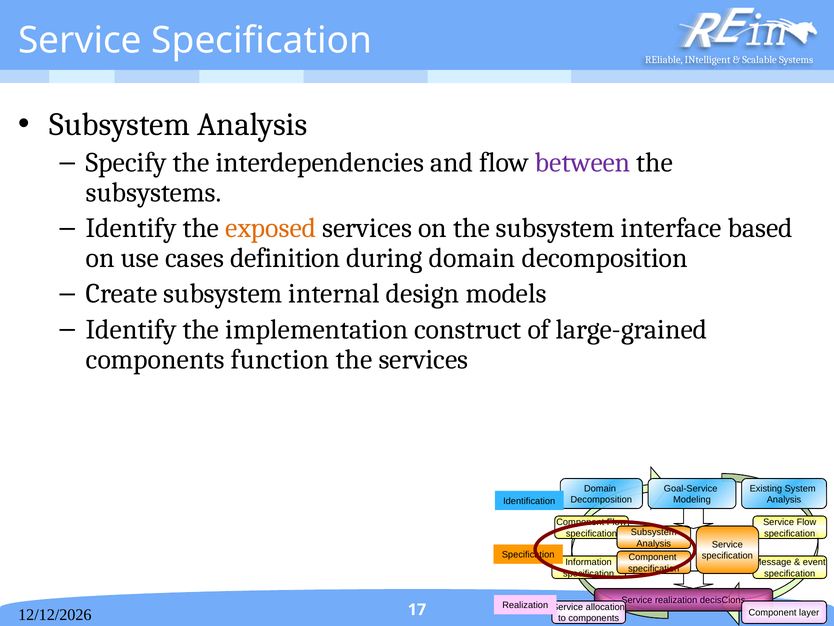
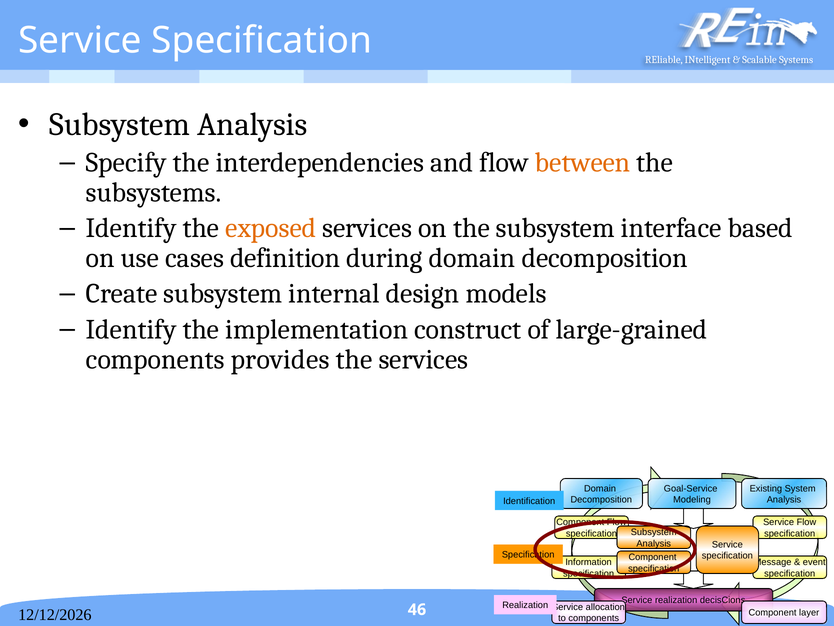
between colour: purple -> orange (583, 162)
function: function -> provides (280, 359)
17: 17 -> 46 (417, 609)
